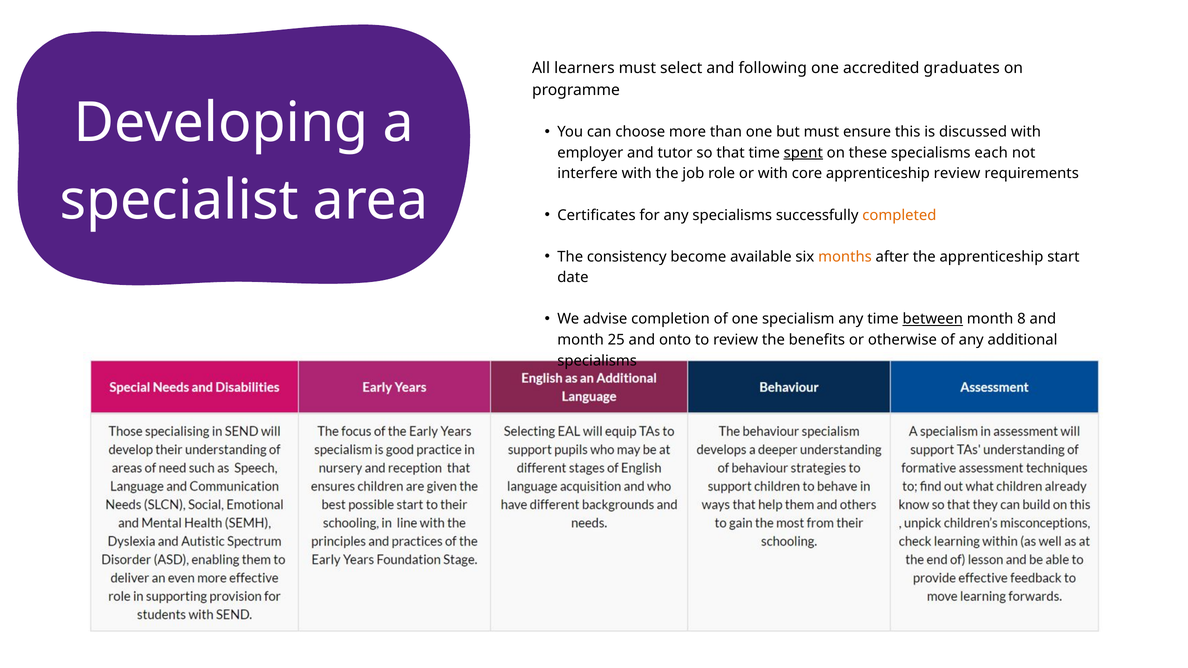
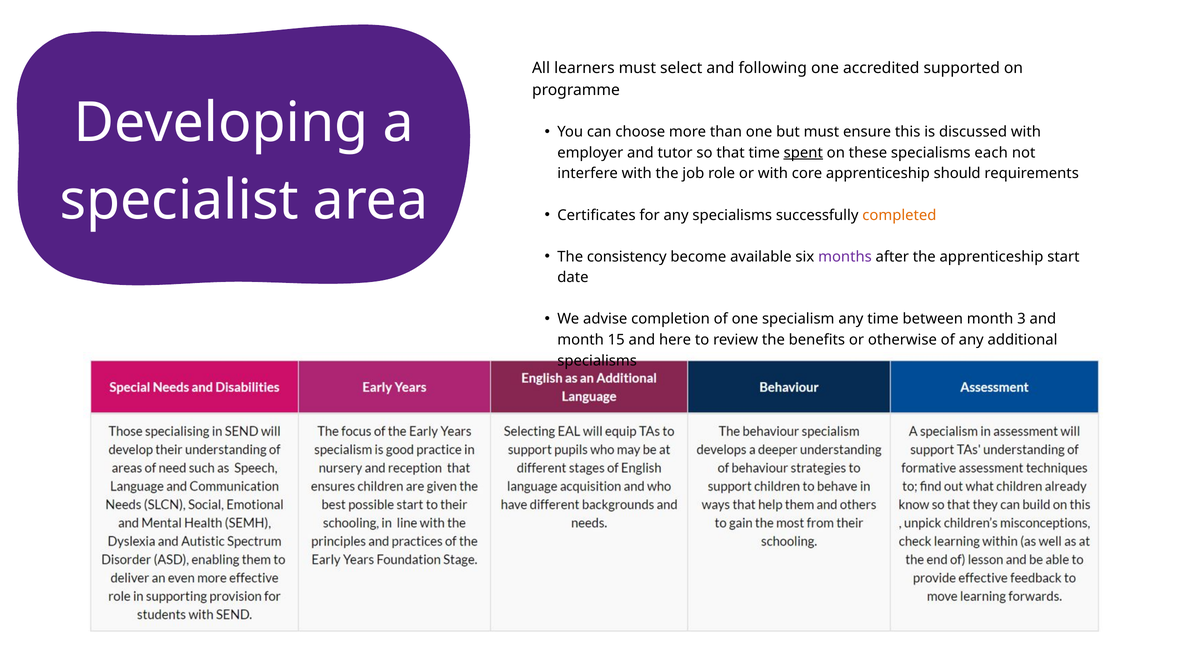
graduates: graduates -> supported (962, 68)
apprenticeship review: review -> should (957, 174)
months colour: orange -> purple (845, 257)
between underline: present -> none (933, 319)
8: 8 -> 3 (1021, 319)
25: 25 -> 15 (616, 340)
onto: onto -> here (675, 340)
